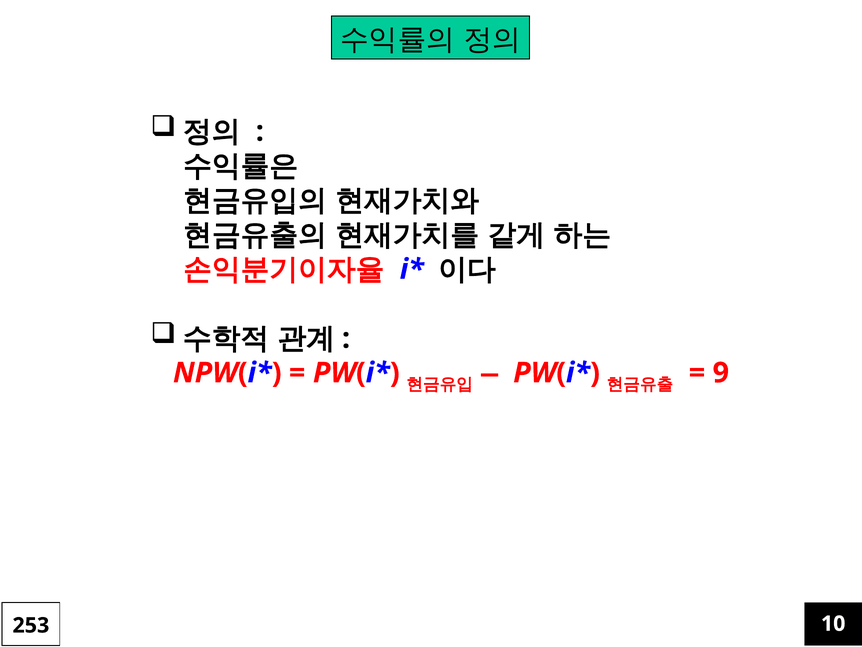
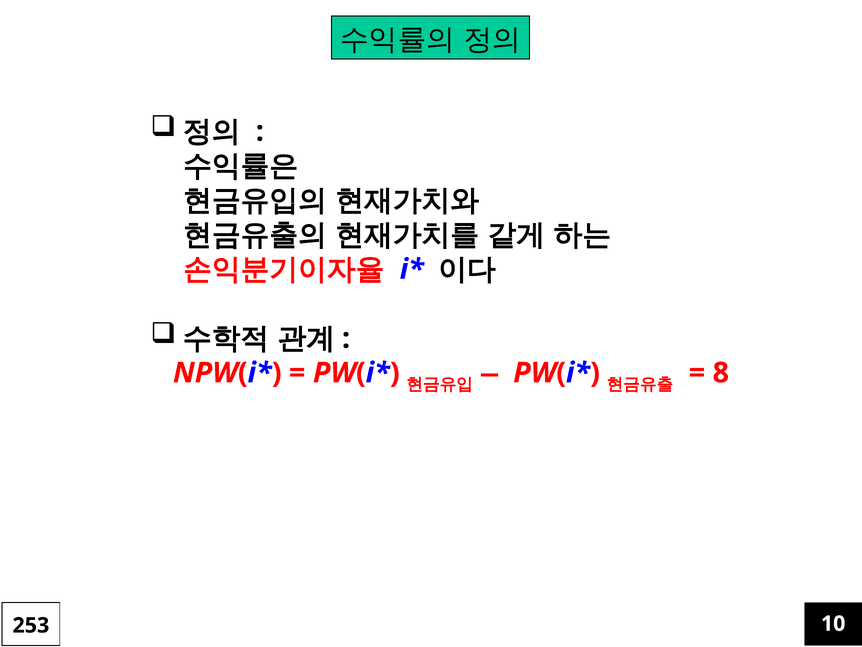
9: 9 -> 8 (721, 373)
